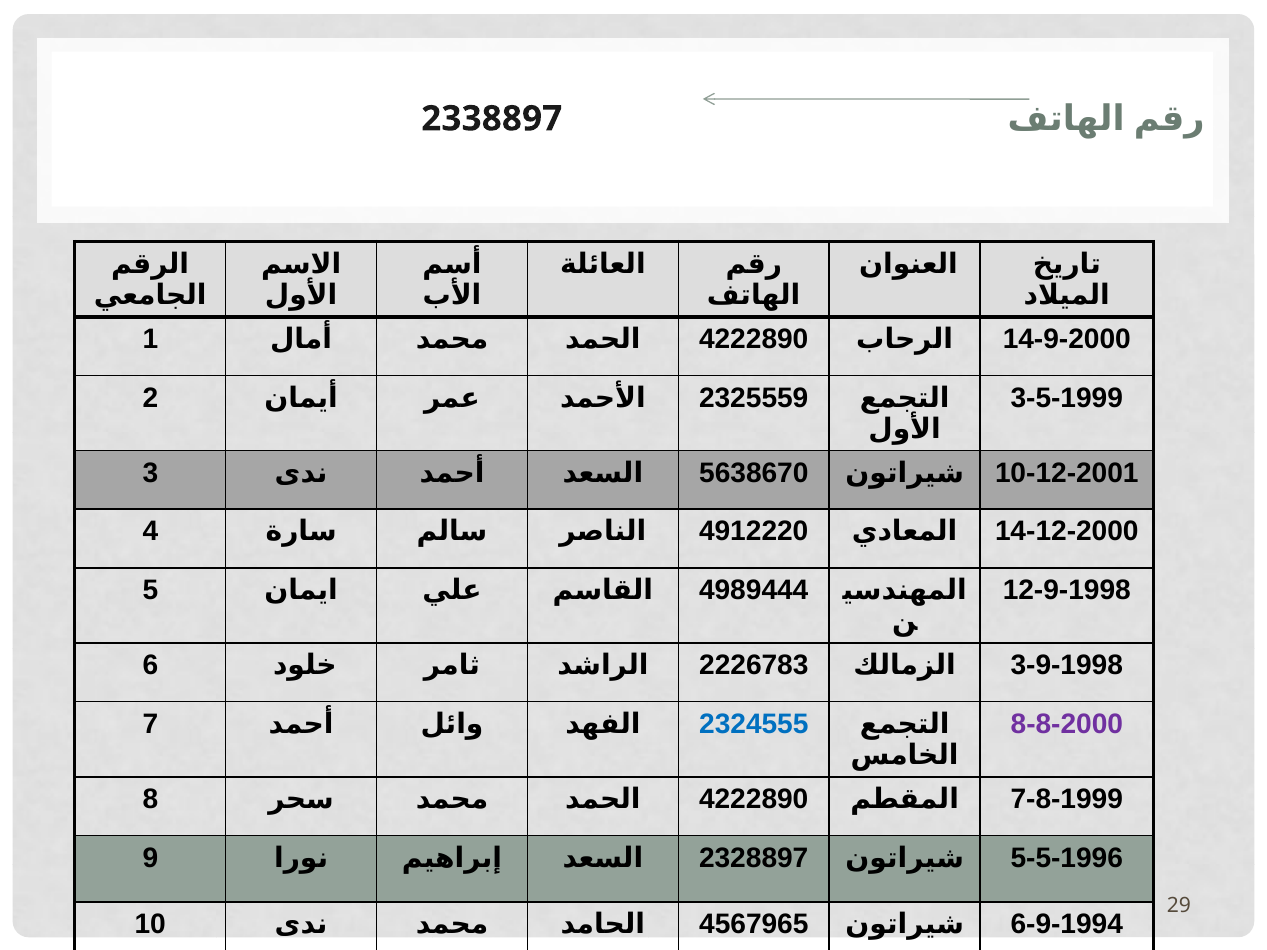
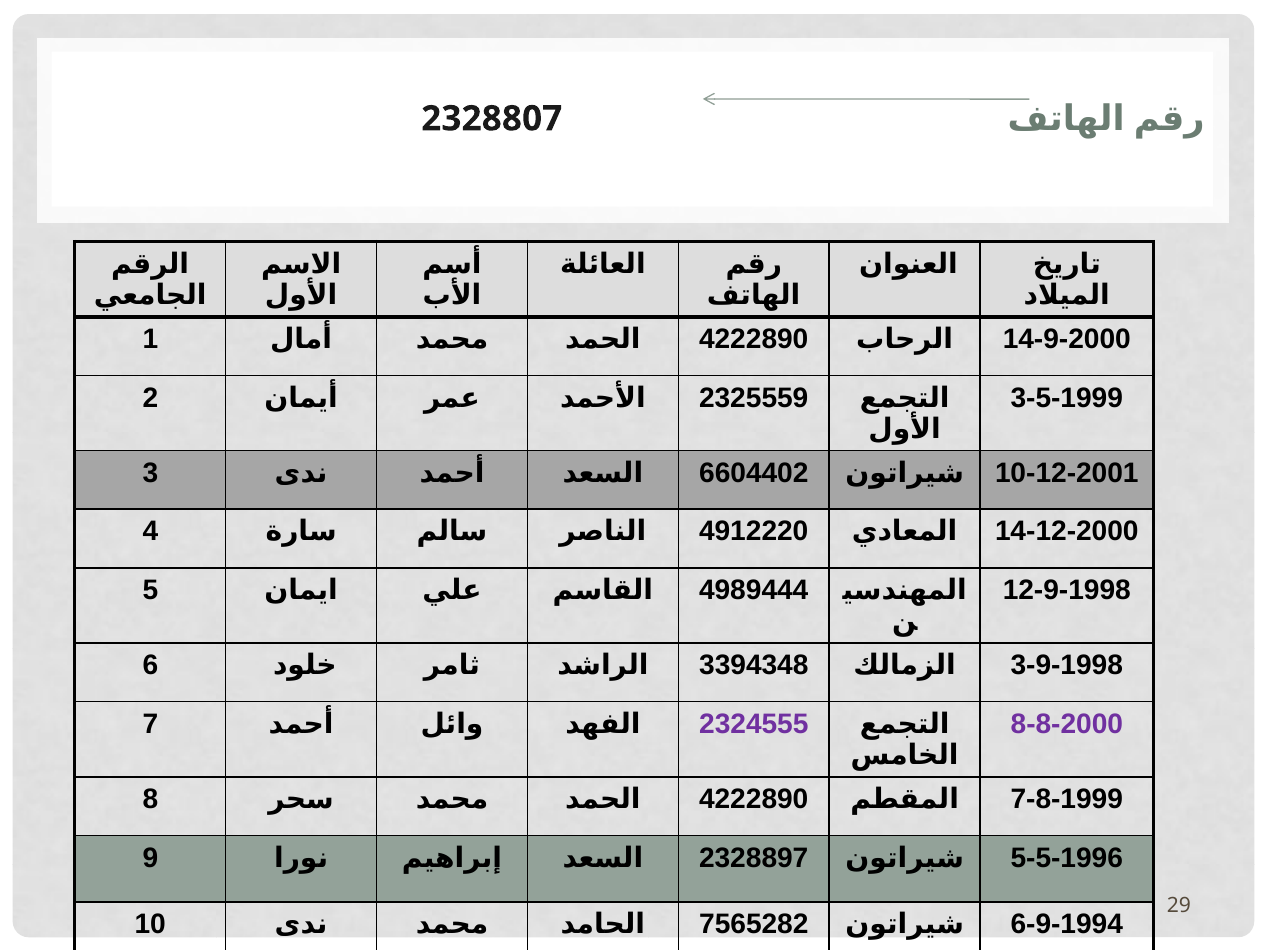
2338897: 2338897 -> 2328807 (492, 119)
5638670: 5638670 -> 6604402 (754, 473)
2226783: 2226783 -> 3394348 (754, 666)
2324555 colour: blue -> purple (754, 724)
4567965: 4567965 -> 7565282 (754, 925)
